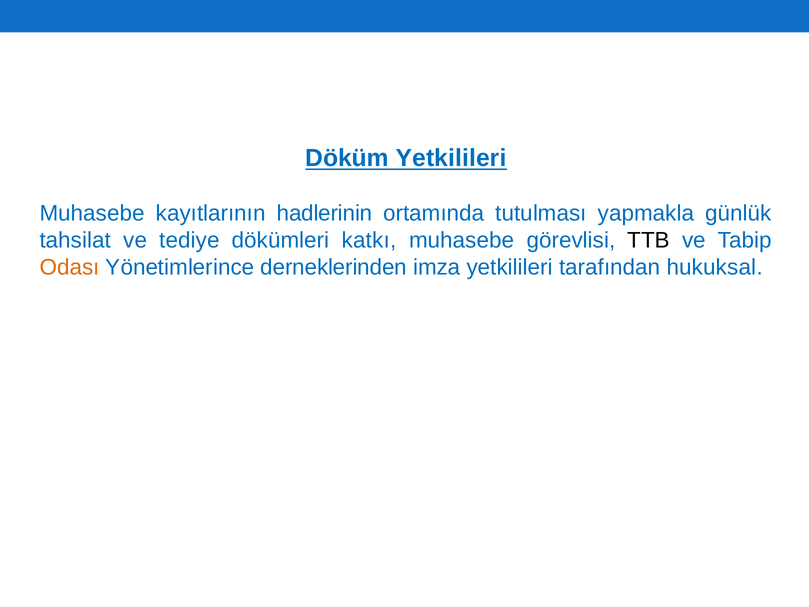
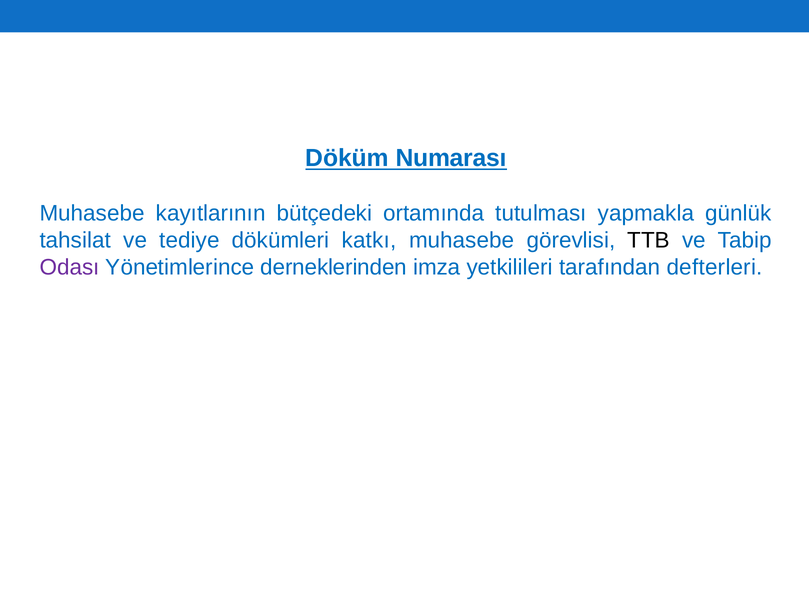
Döküm Yetkilileri: Yetkilileri -> Numarası (451, 158)
hadlerinin: hadlerinin -> bütçedeki (325, 213)
Odası colour: orange -> purple (70, 267)
hukuksal: hukuksal -> defterleri (715, 267)
